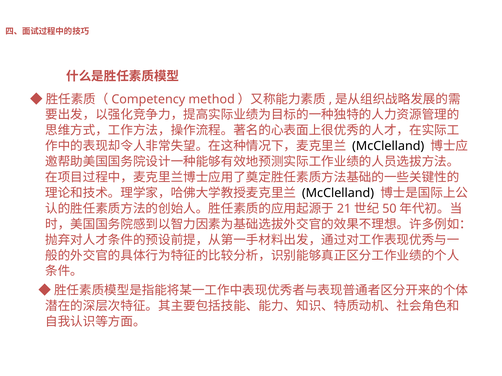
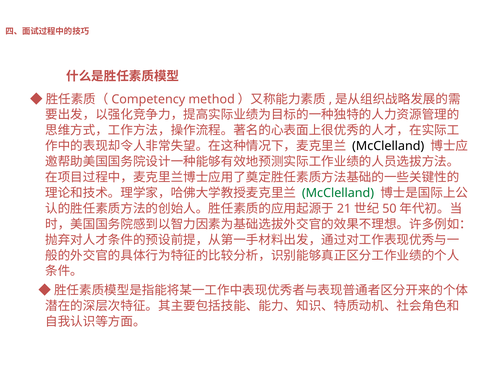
McClelland colour: black -> green (338, 193)
